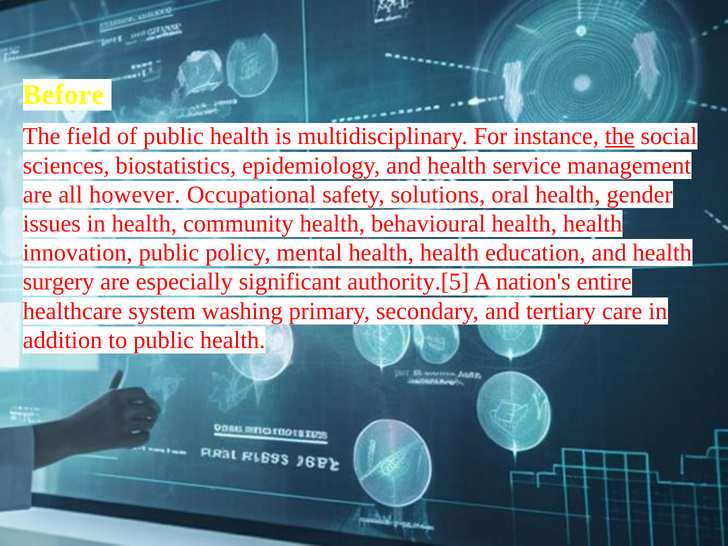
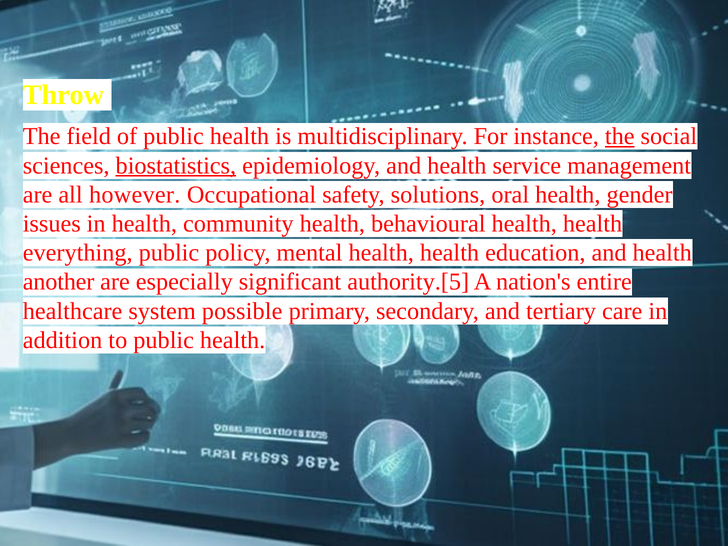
Before: Before -> Throw (64, 95)
biostatistics underline: none -> present (176, 166)
innovation: innovation -> everything (78, 253)
surgery: surgery -> another (59, 282)
washing: washing -> possible (242, 311)
